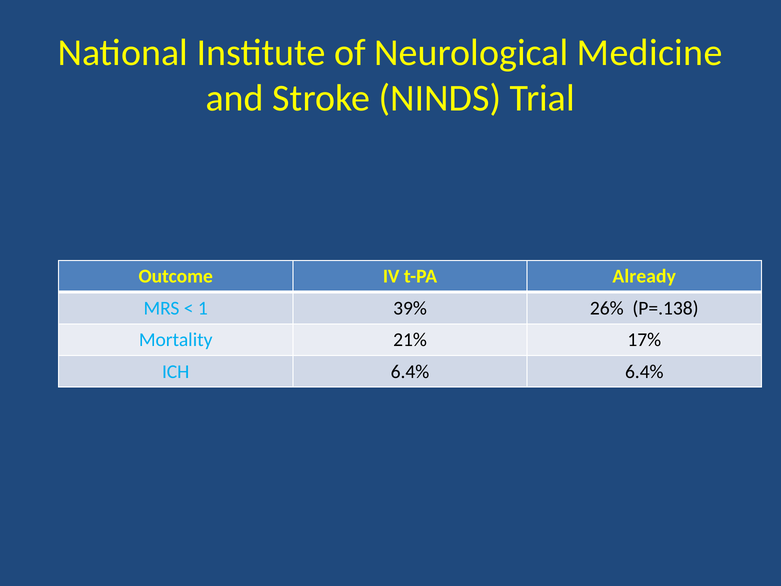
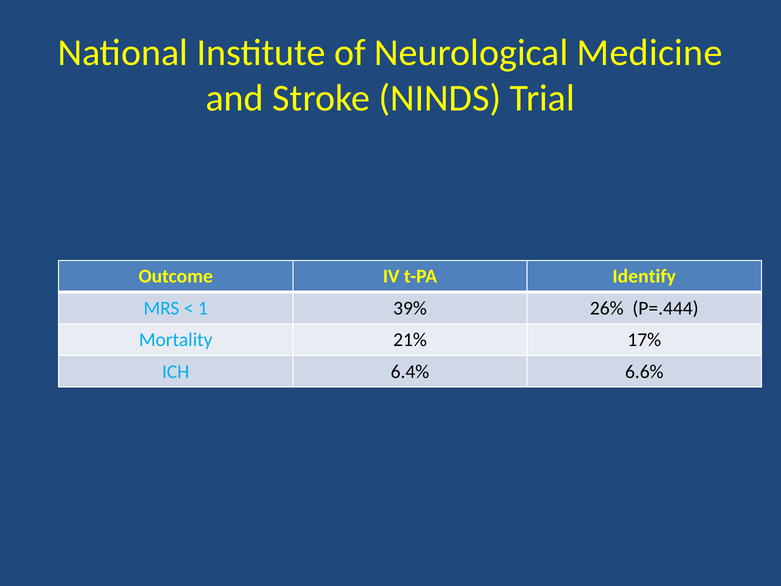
Already: Already -> Identify (644, 276)
P=.138: P=.138 -> P=.444 (666, 308)
6.4% 6.4%: 6.4% -> 6.6% (644, 371)
